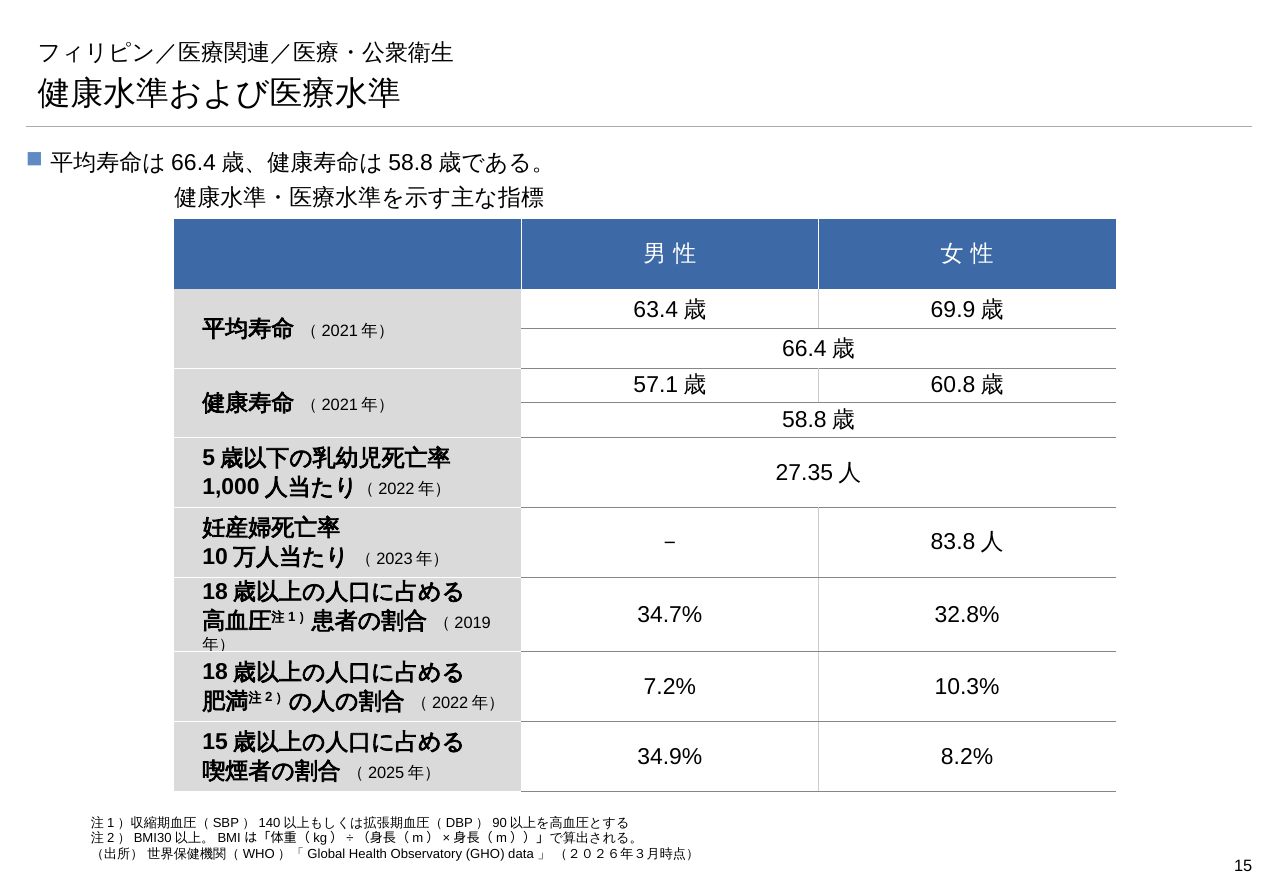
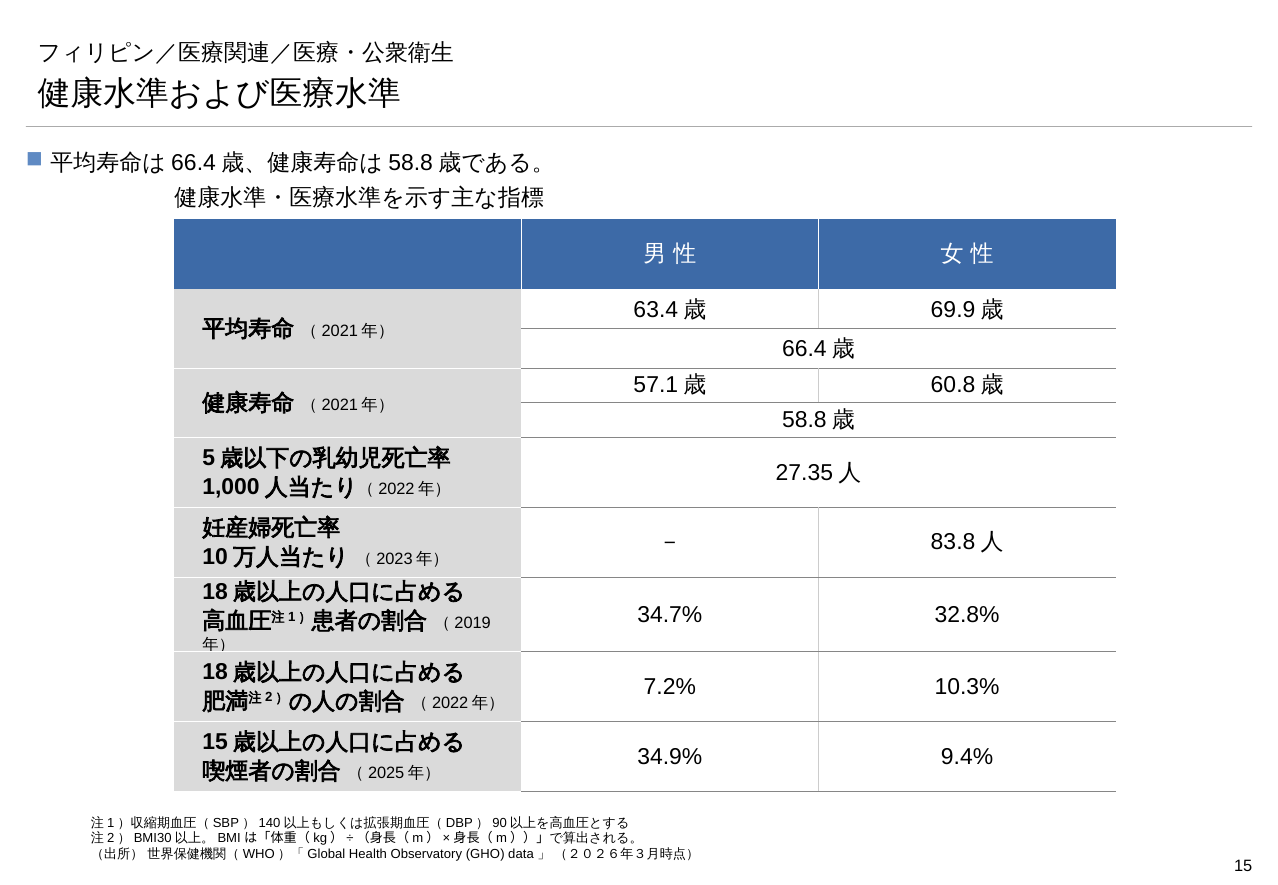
8.2%: 8.2% -> 9.4% (967, 757)
